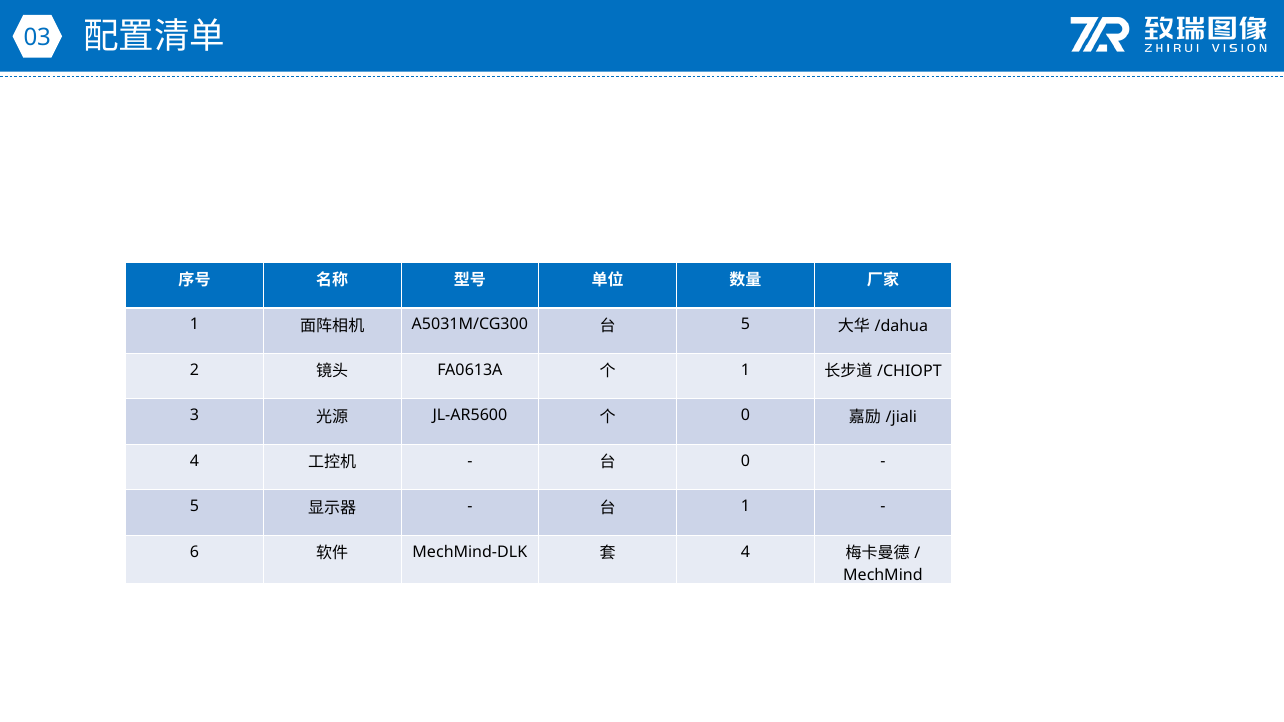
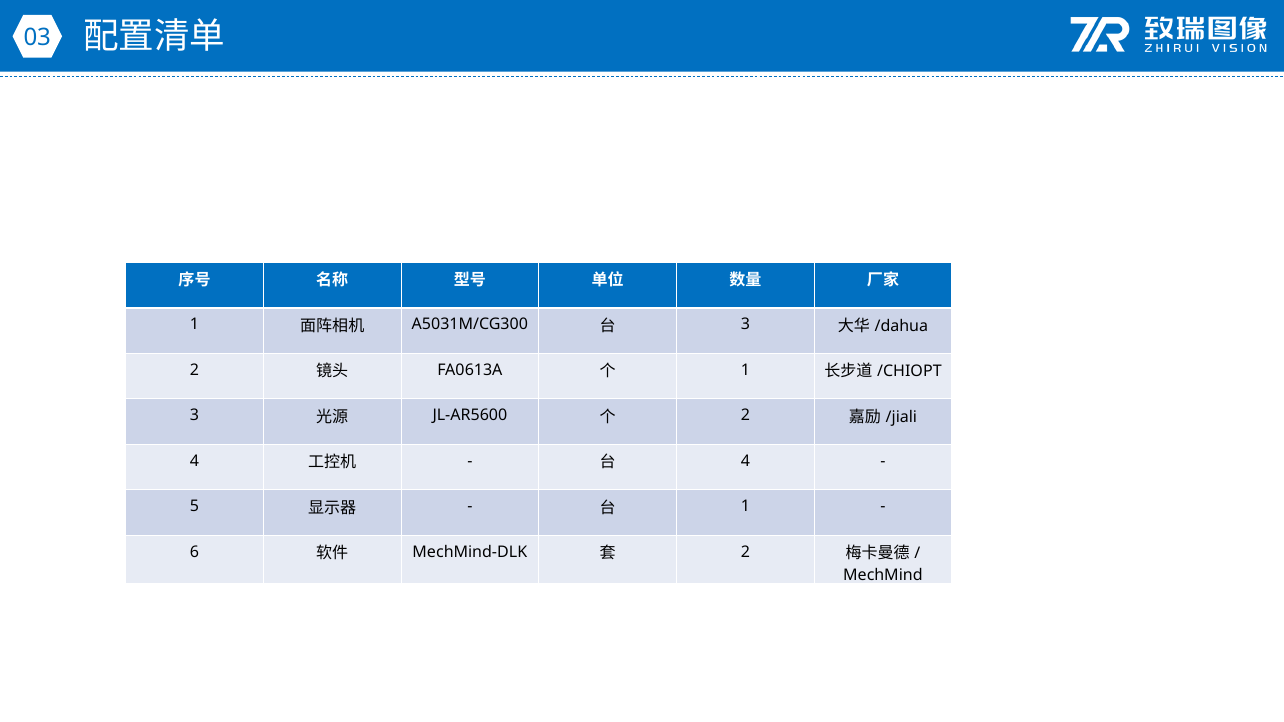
5: 5 -> 3 (745, 325)
0: 0 -> 2 (745, 416)
0: 0 -> 4 (745, 461)
4: 4 -> 2 (745, 552)
